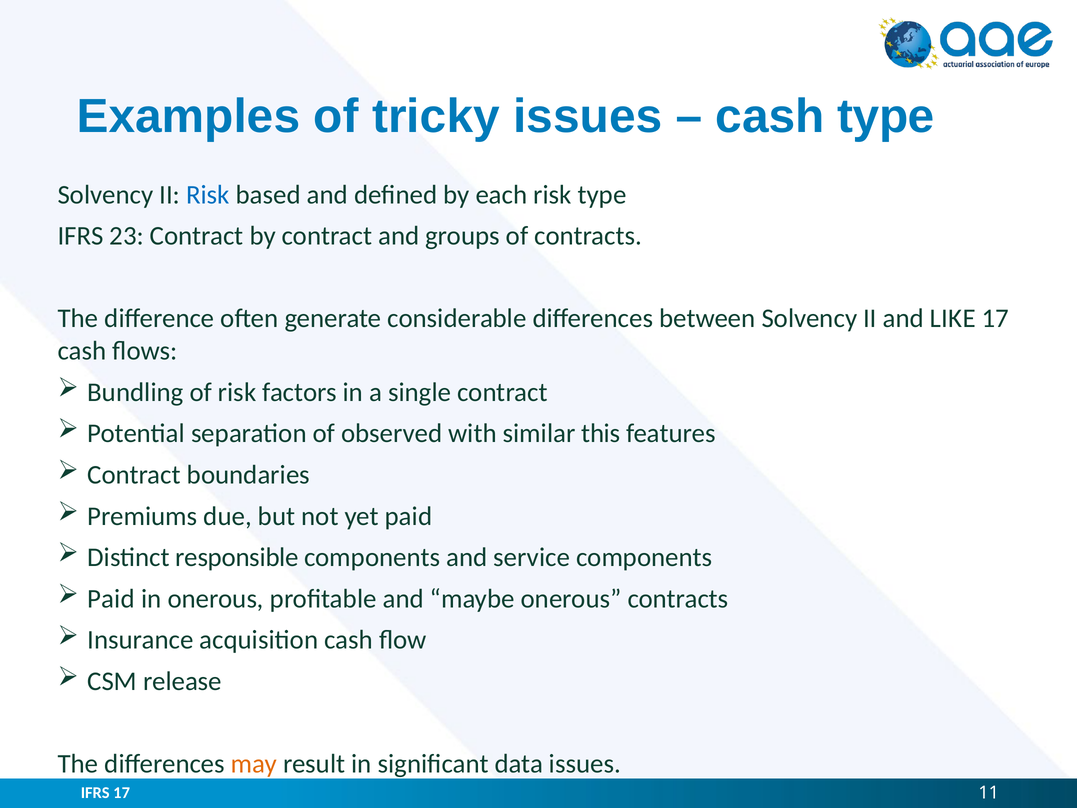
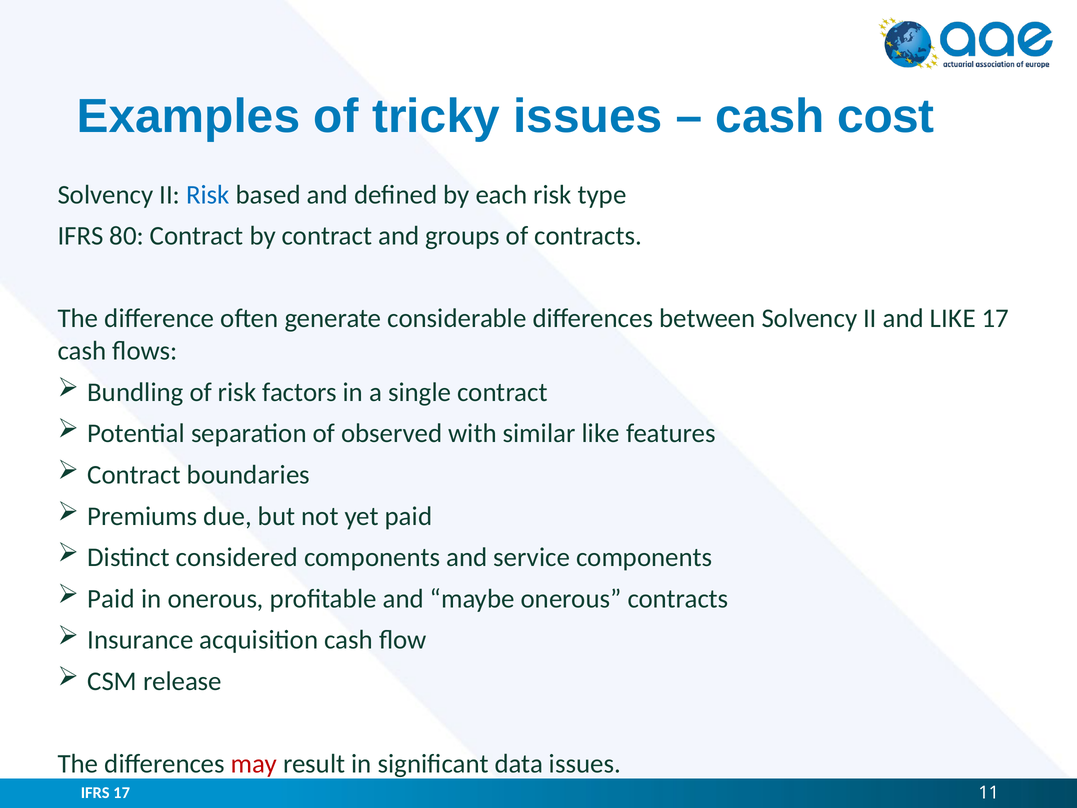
cash type: type -> cost (886, 116)
23: 23 -> 80 (127, 236)
similar this: this -> like (601, 433)
responsible: responsible -> considered (237, 557)
may colour: orange -> red (254, 764)
